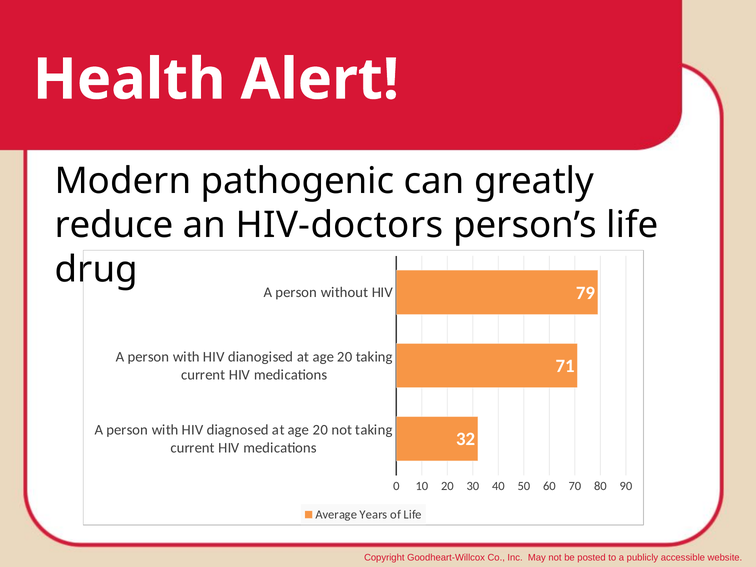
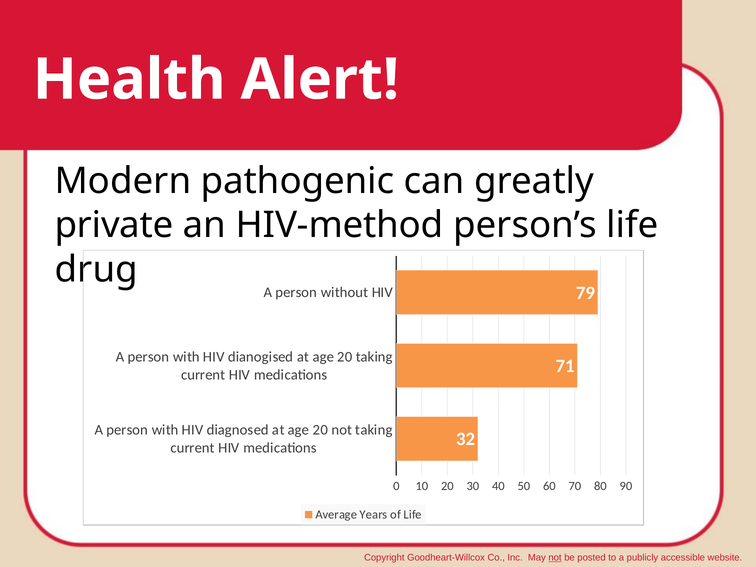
reduce: reduce -> private (114, 225)
HIV-doctors: HIV-doctors -> HIV-method (340, 225)
not underline: none -> present (555, 558)
